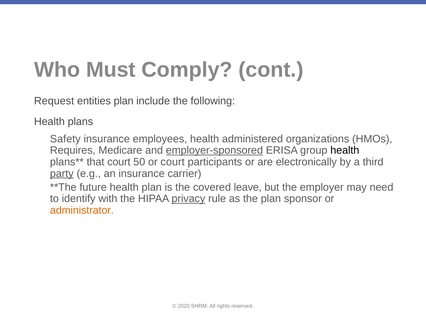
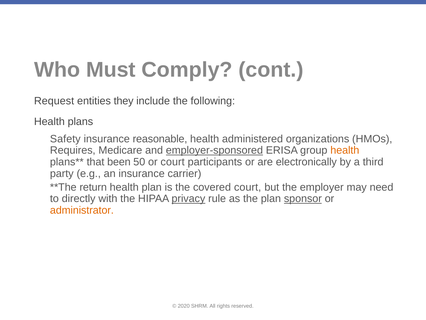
entities plan: plan -> they (124, 101)
employees: employees -> reasonable (160, 139)
health colour: black -> orange (345, 150)
that court: court -> been (119, 162)
party underline: present -> none (62, 173)
future: future -> return (93, 187)
covered leave: leave -> court (248, 187)
identify: identify -> directly (79, 198)
sponsor underline: none -> present (303, 198)
